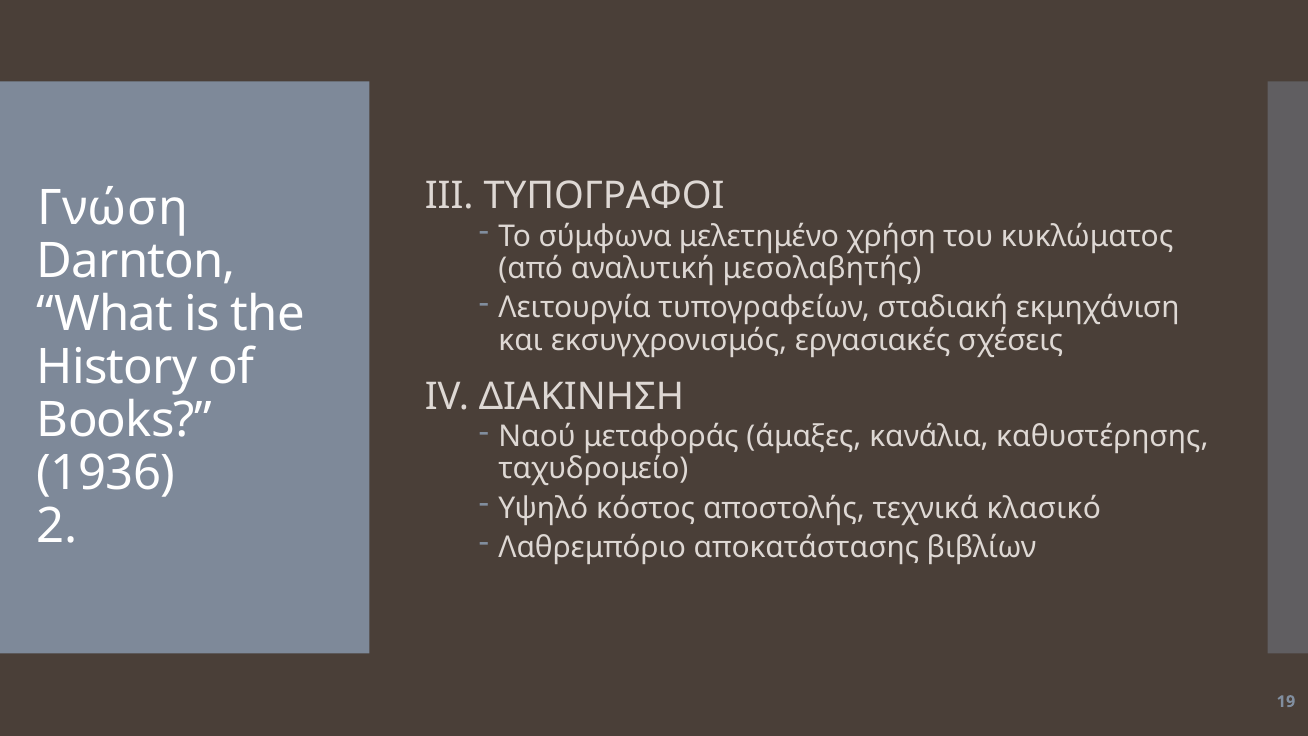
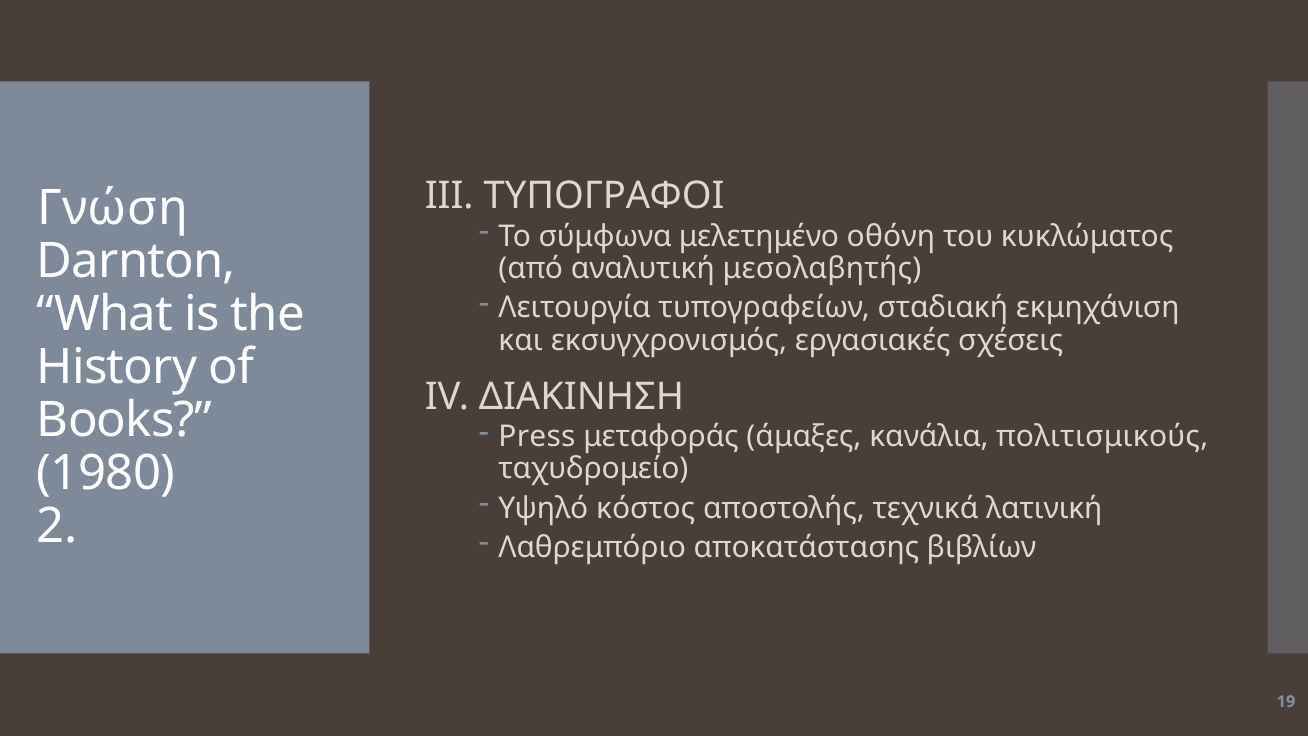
χρήση: χρήση -> οθόνη (891, 236)
Ναού: Ναού -> Press (537, 437)
καθυστέρησης: καθυστέρησης -> πολιτισμικούς (1102, 437)
1936: 1936 -> 1980 (106, 473)
κλασικό: κλασικό -> λατινική (1044, 508)
